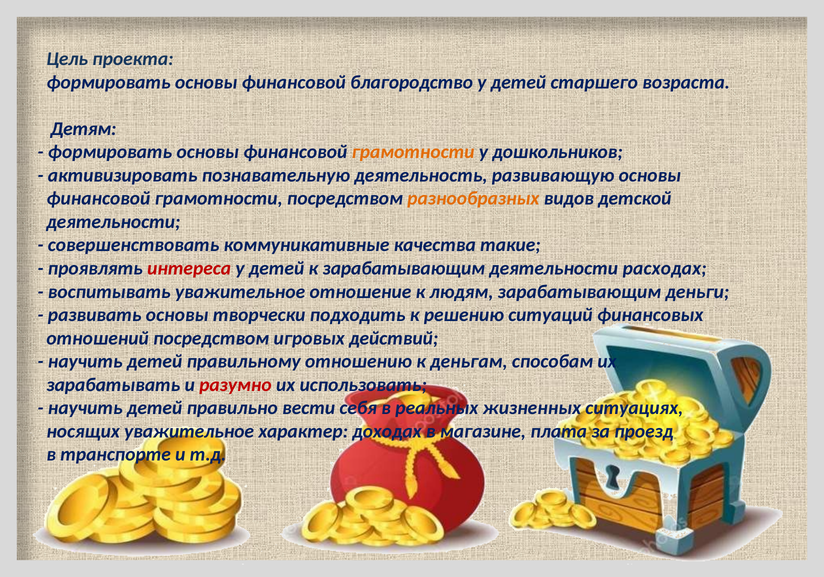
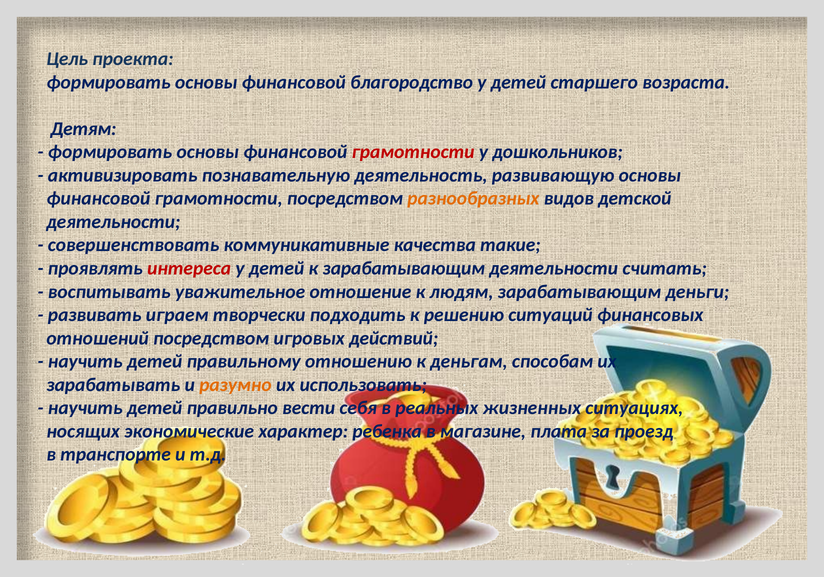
грамотности colour: orange -> red (413, 152)
расходах: расходах -> считать (665, 268)
развивать основы: основы -> играем (177, 315)
разумно colour: red -> orange (235, 385)
носящих уважительное: уважительное -> экономические (189, 431)
доходах: доходах -> ребенка (387, 431)
